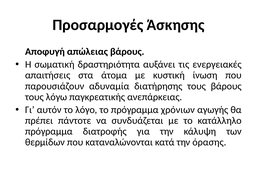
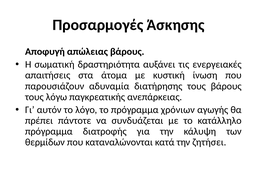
όρασης: όρασης -> ζητήσει (209, 142)
